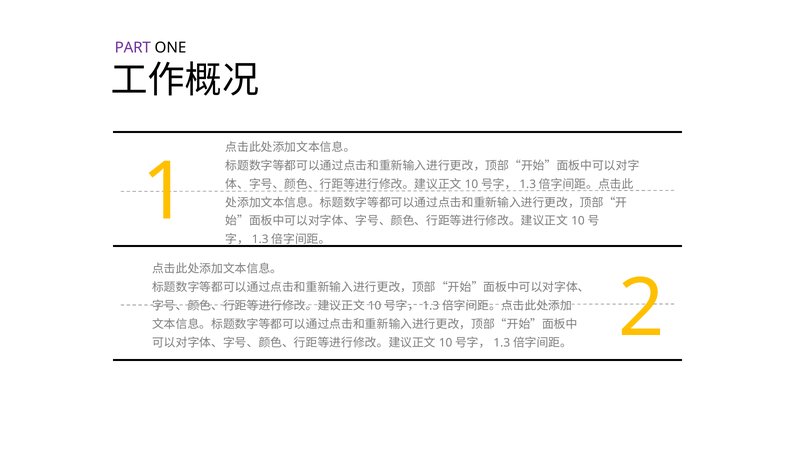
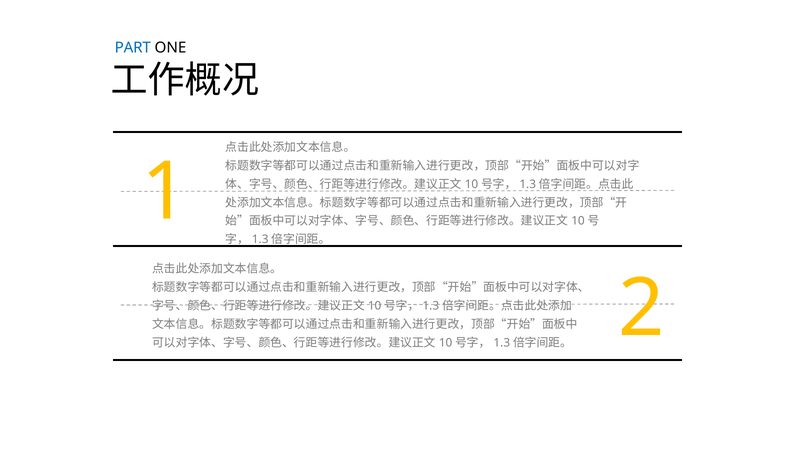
PART colour: purple -> blue (133, 48)
